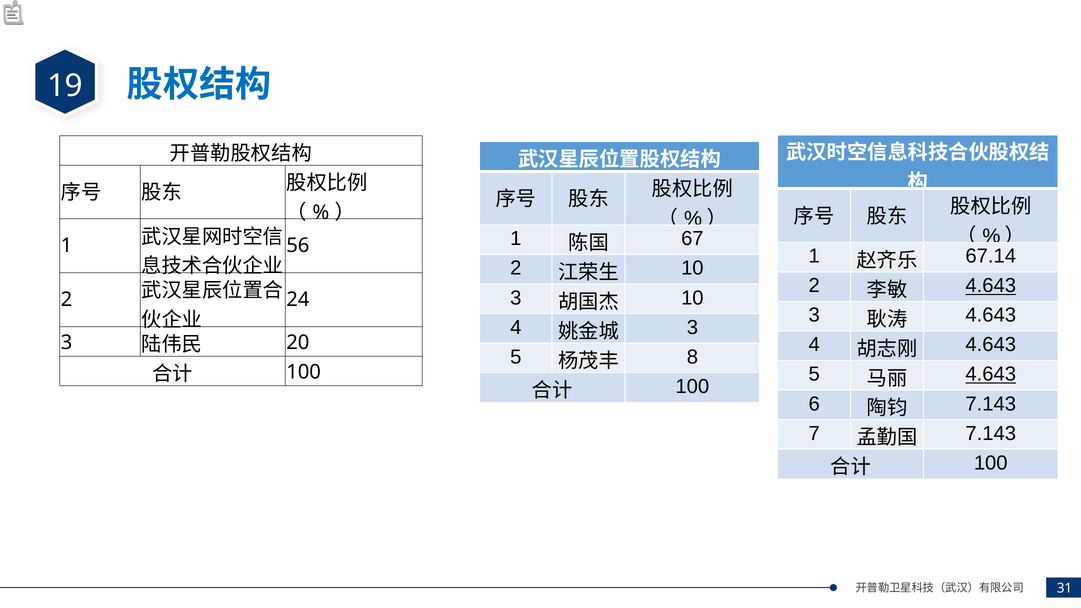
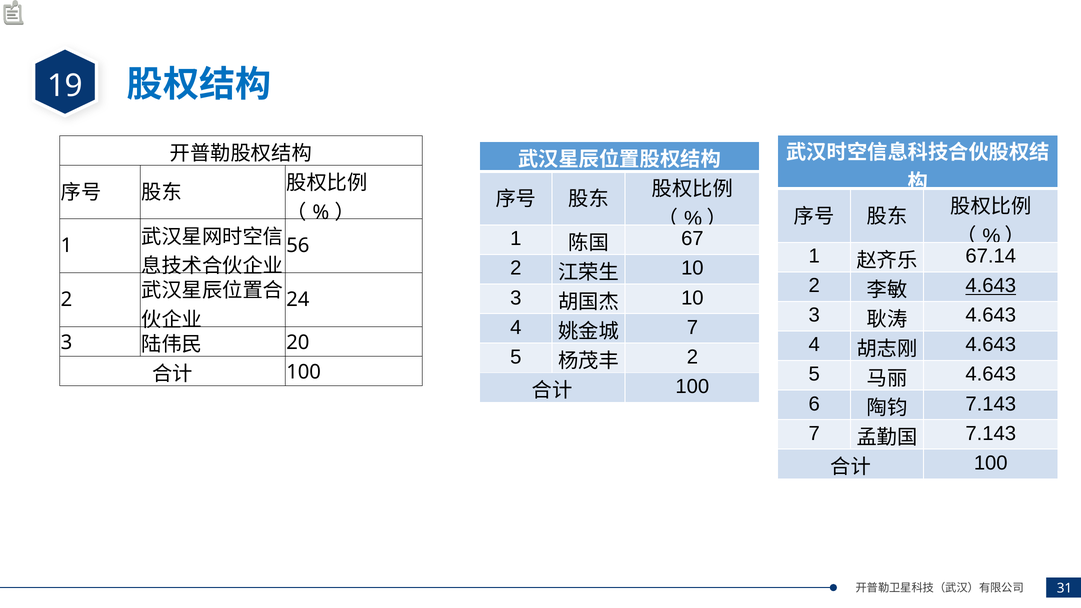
3: 3 -> 7 (692, 327)
8: 8 -> 2 (692, 357)
4.643 underline: present -> none (991, 374)
